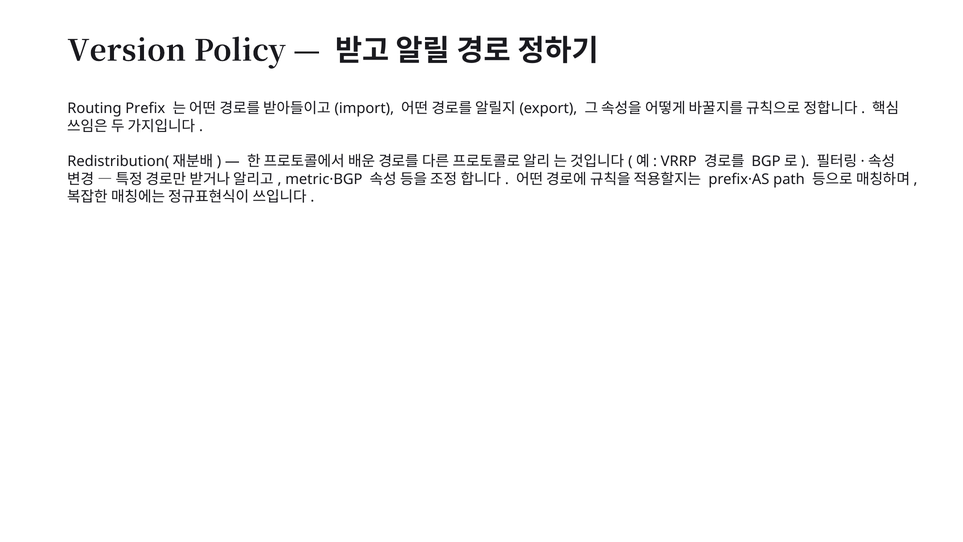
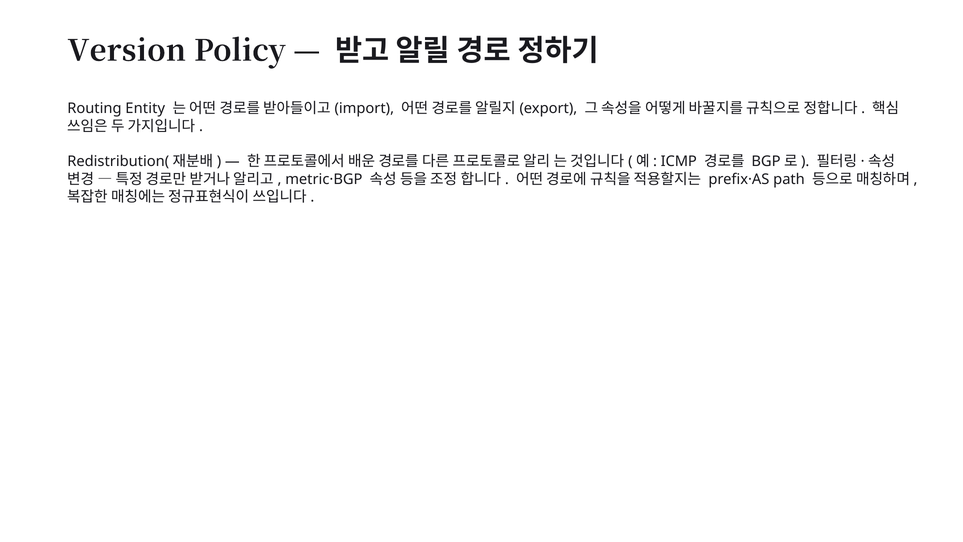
Prefix: Prefix -> Entity (145, 109)
VRRP: VRRP -> ICMP (679, 161)
